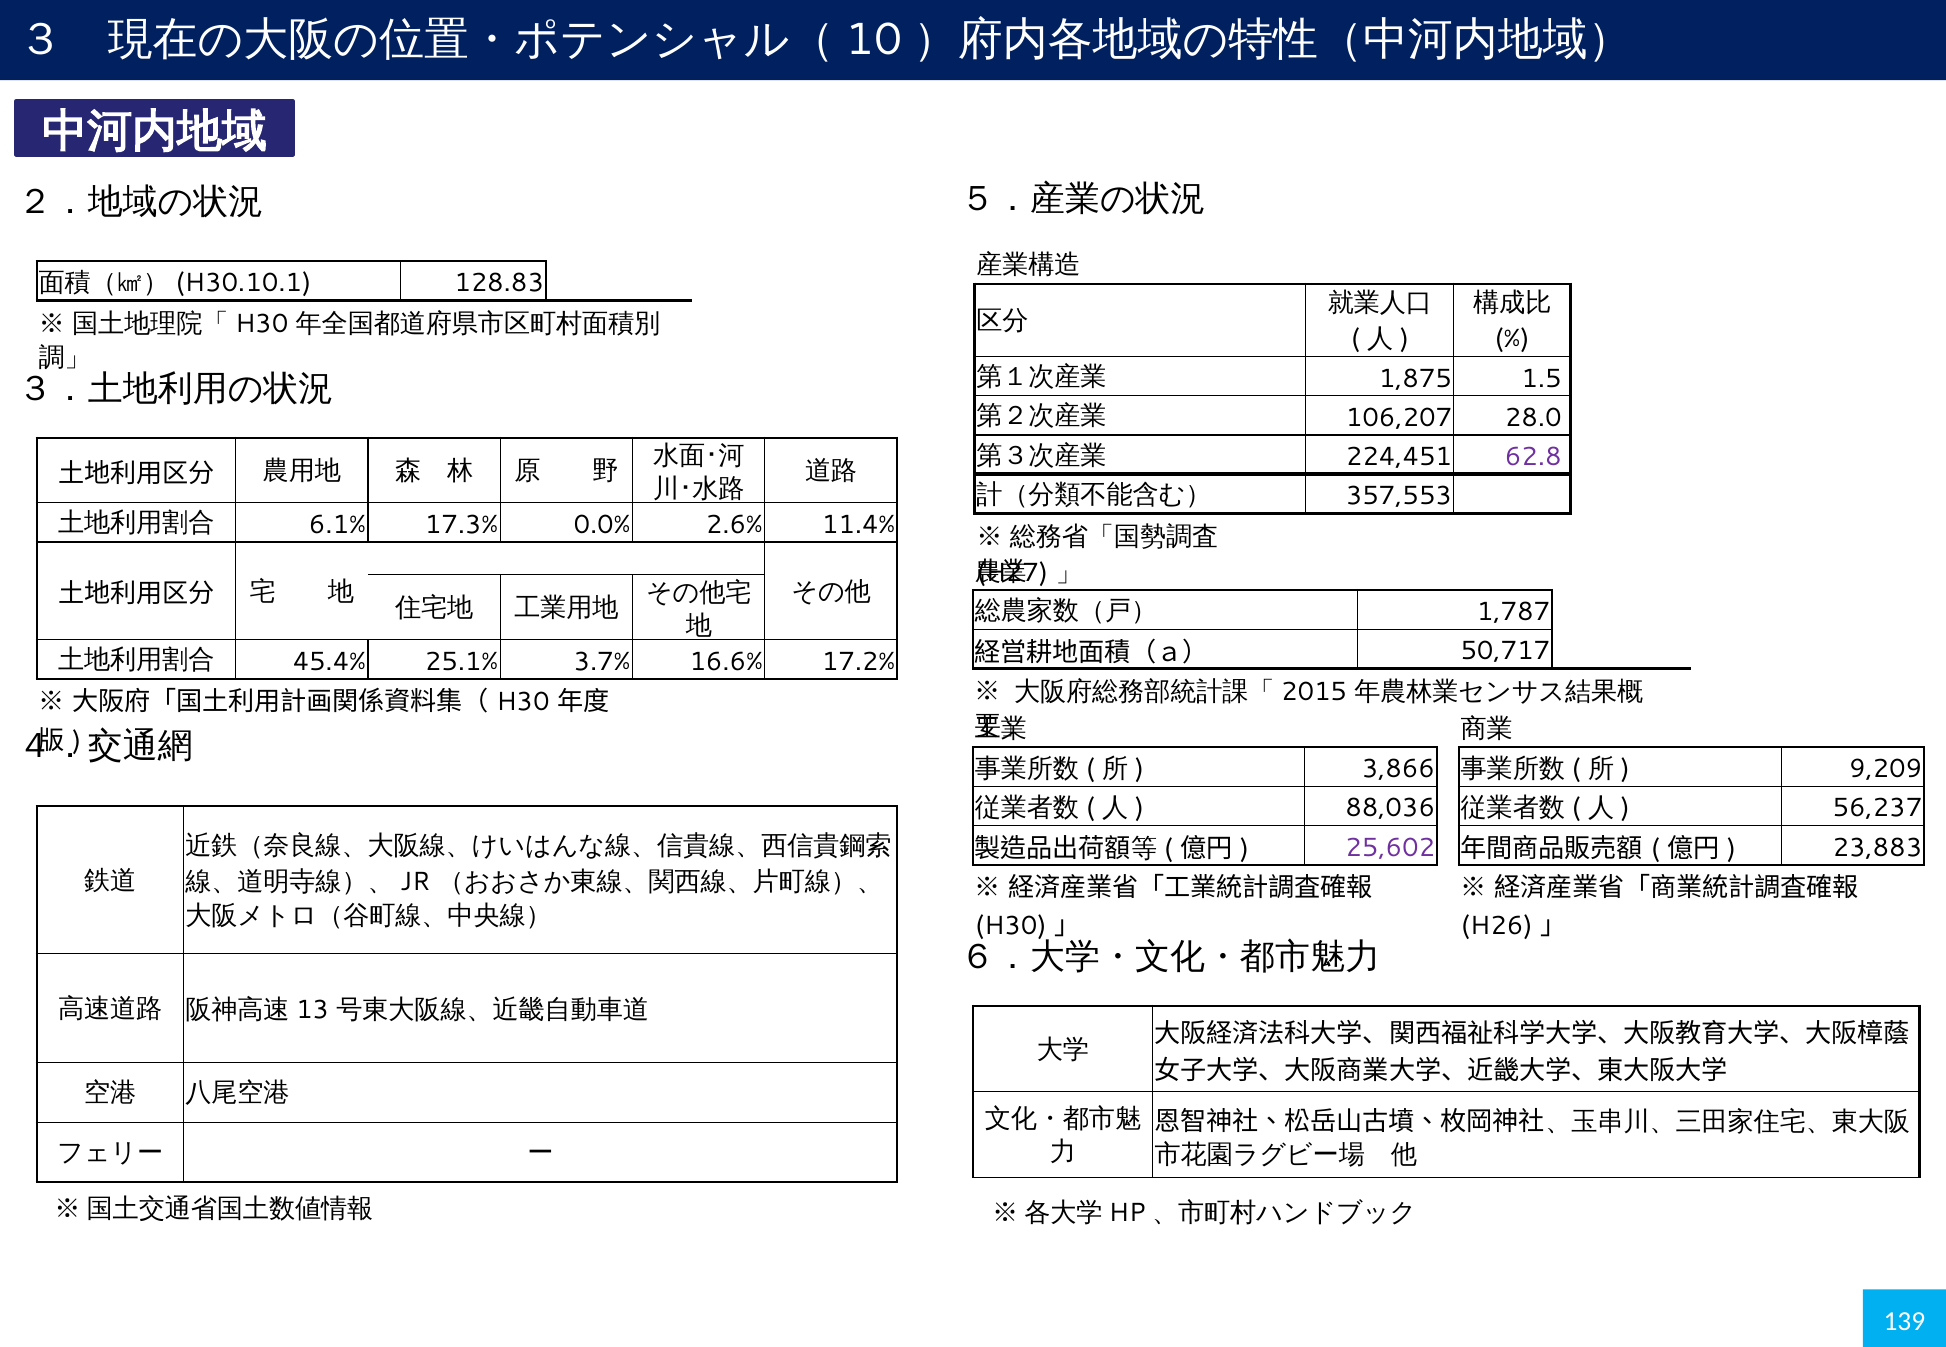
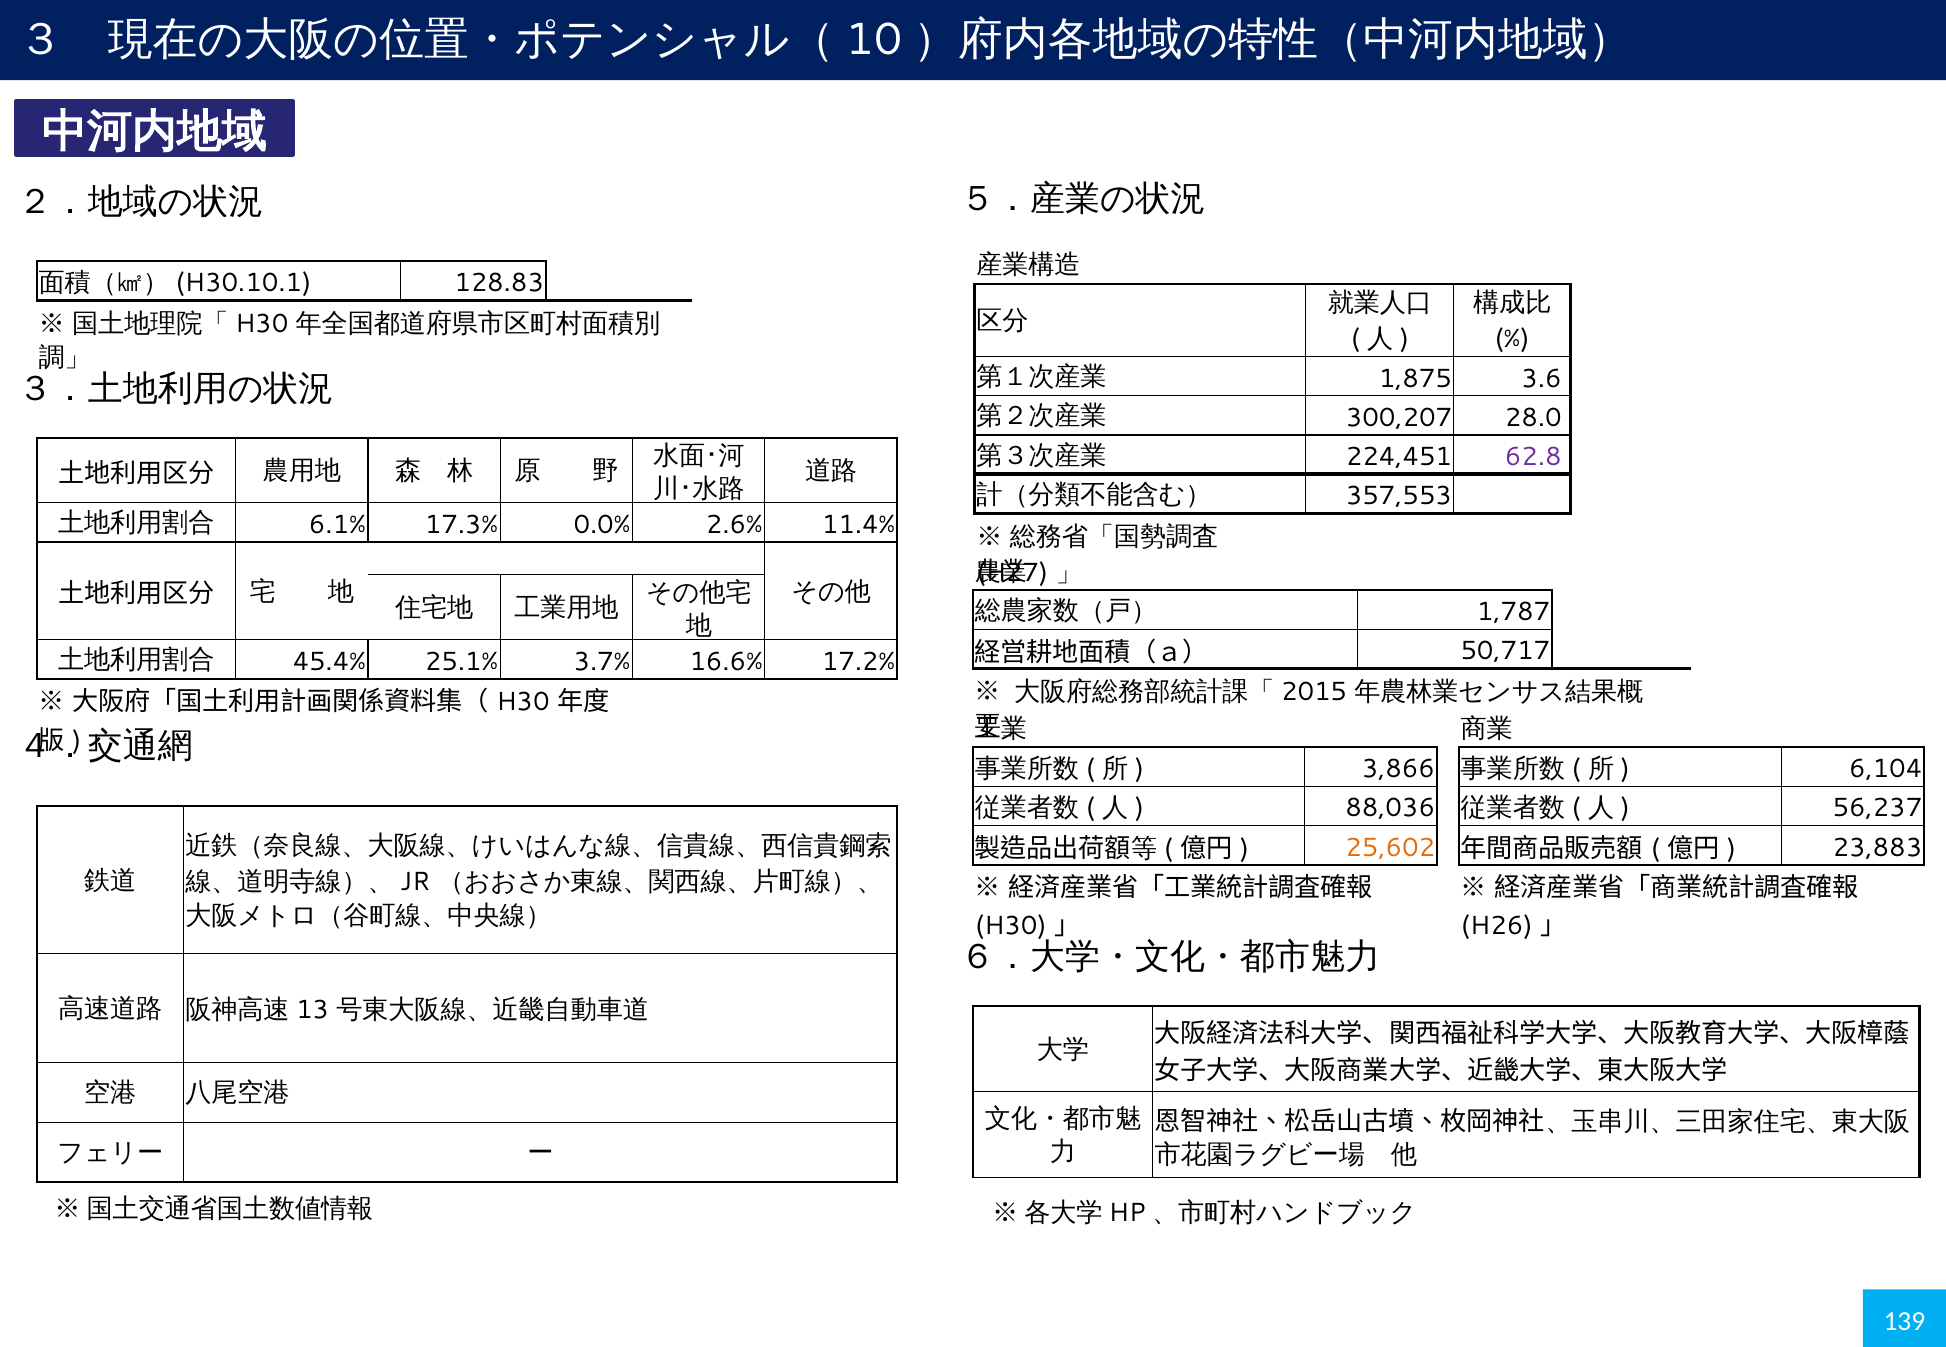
1.5: 1.5 -> 3.6 (1542, 378)
106,207: 106,207 -> 300,207 (1399, 418)
9,209: 9,209 -> 6,104 (1886, 769)
25,602 colour: purple -> orange (1390, 848)
